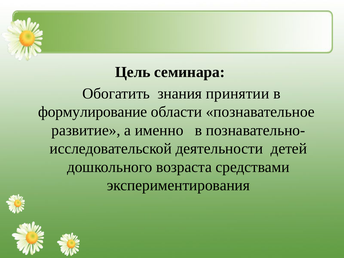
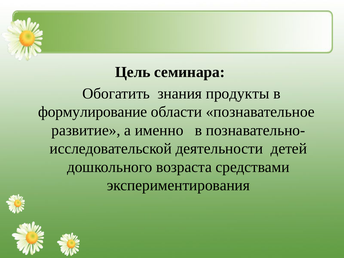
принятии: принятии -> продукты (238, 94)
